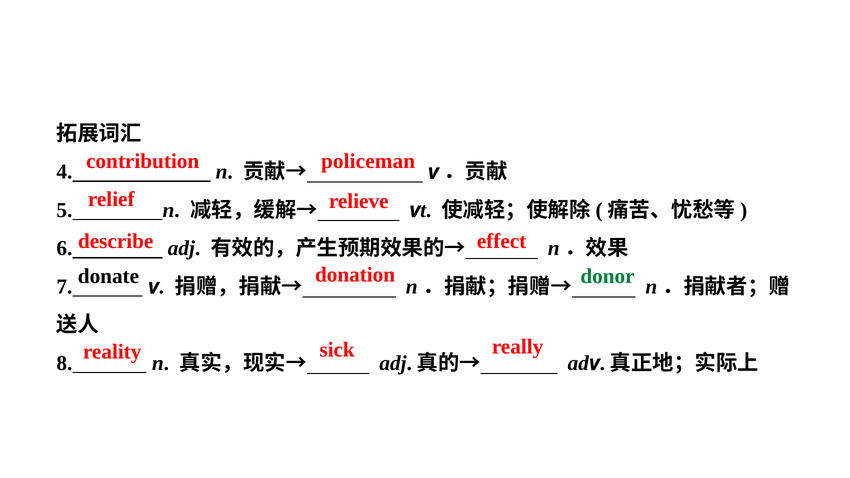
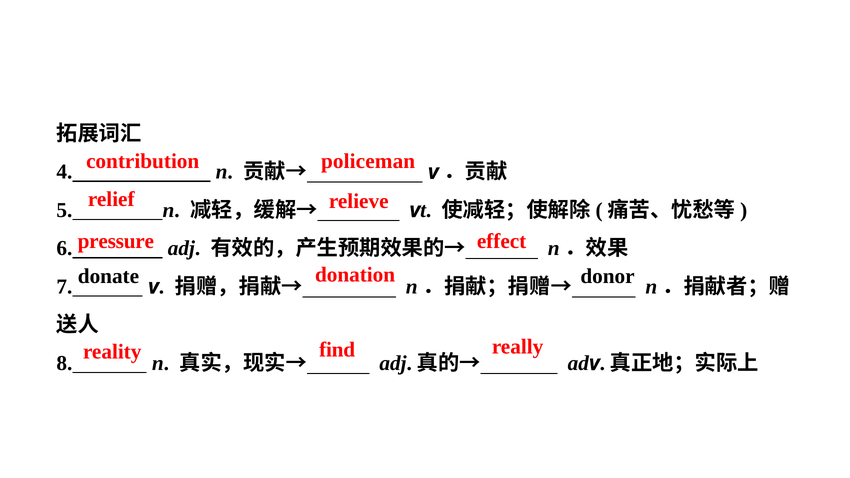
describe: describe -> pressure (116, 241)
donor colour: green -> black (607, 277)
sick: sick -> find (337, 350)
